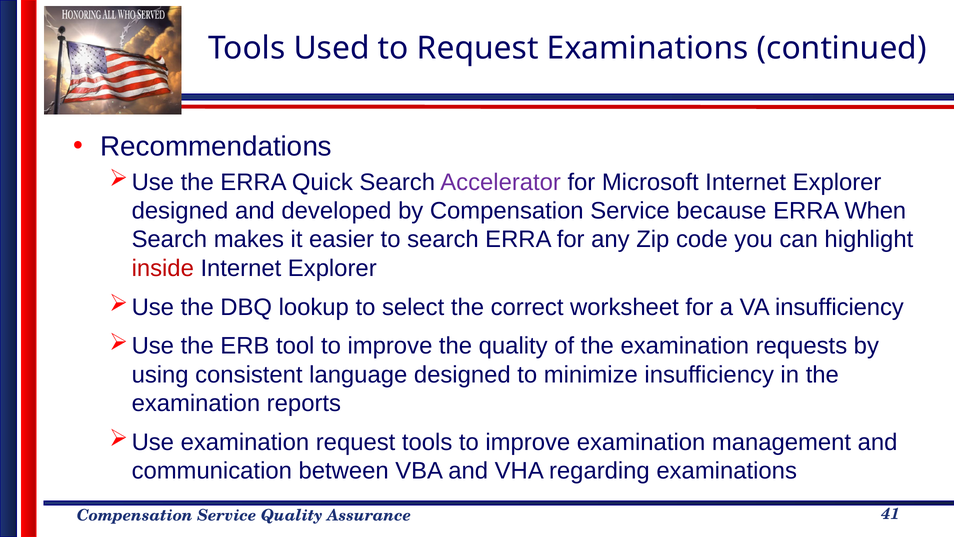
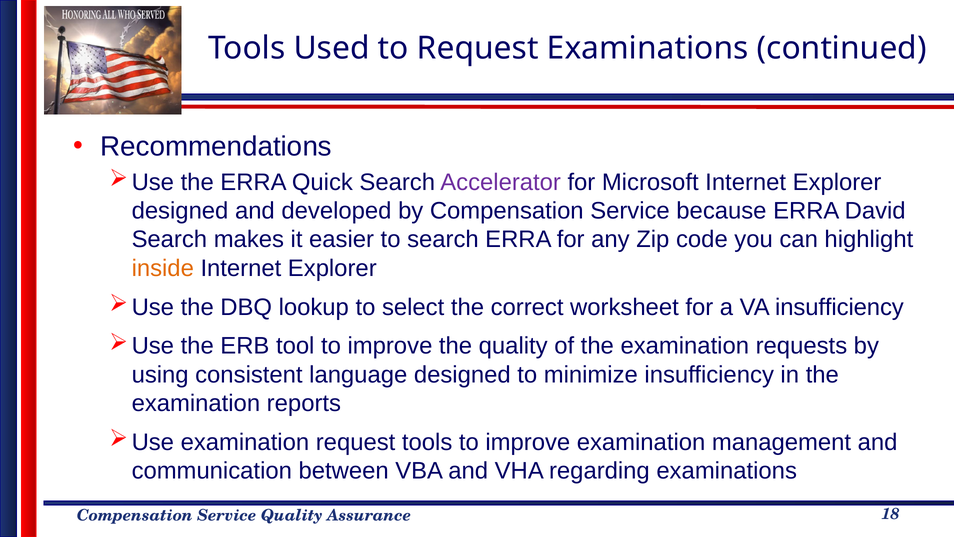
When: When -> David (875, 211)
inside colour: red -> orange (163, 268)
41: 41 -> 18 (890, 514)
